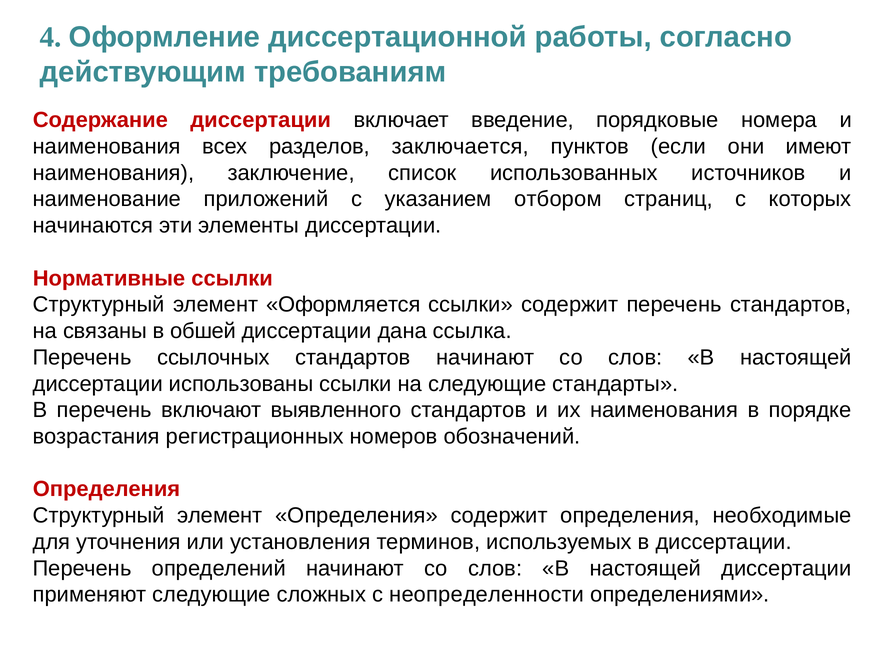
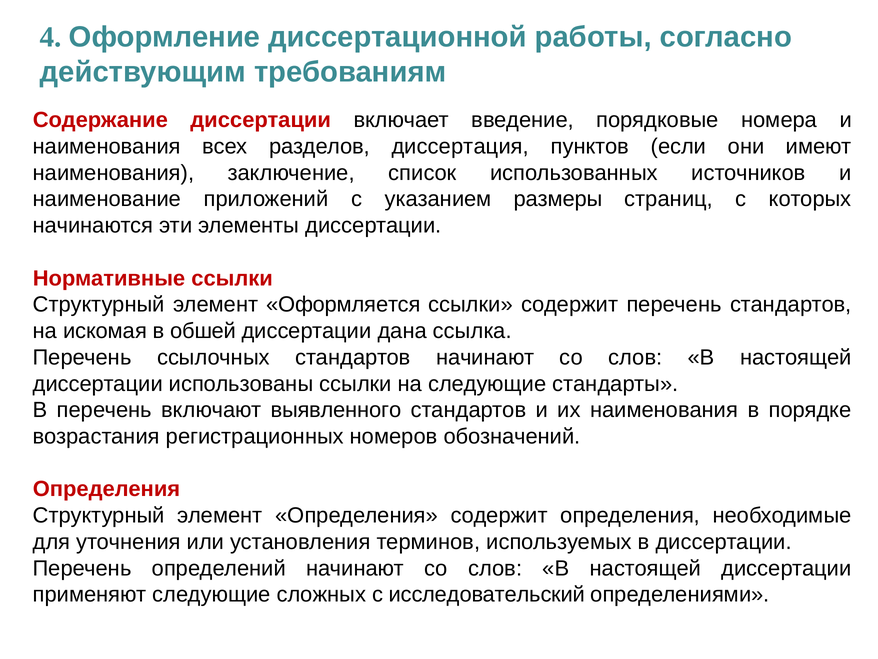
заключается: заключается -> диссертация (460, 146)
отбором: отбором -> размеры (558, 199)
связаны: связаны -> искомая (105, 331)
неопределенности: неопределенности -> исследовательский (487, 594)
